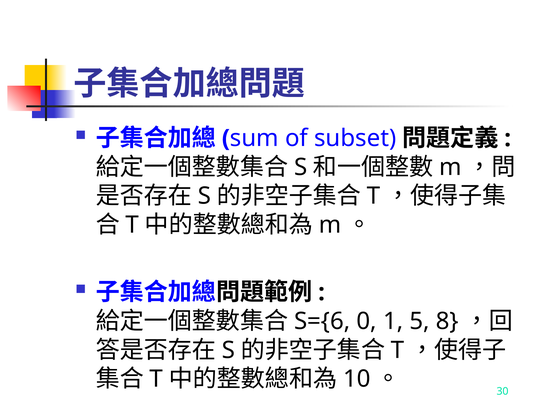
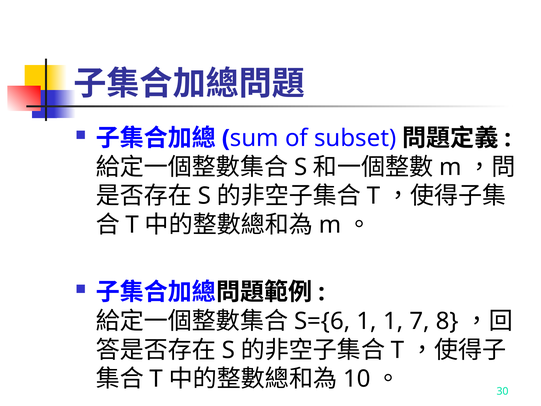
0: 0 -> 1 (367, 321)
5: 5 -> 7 (420, 321)
